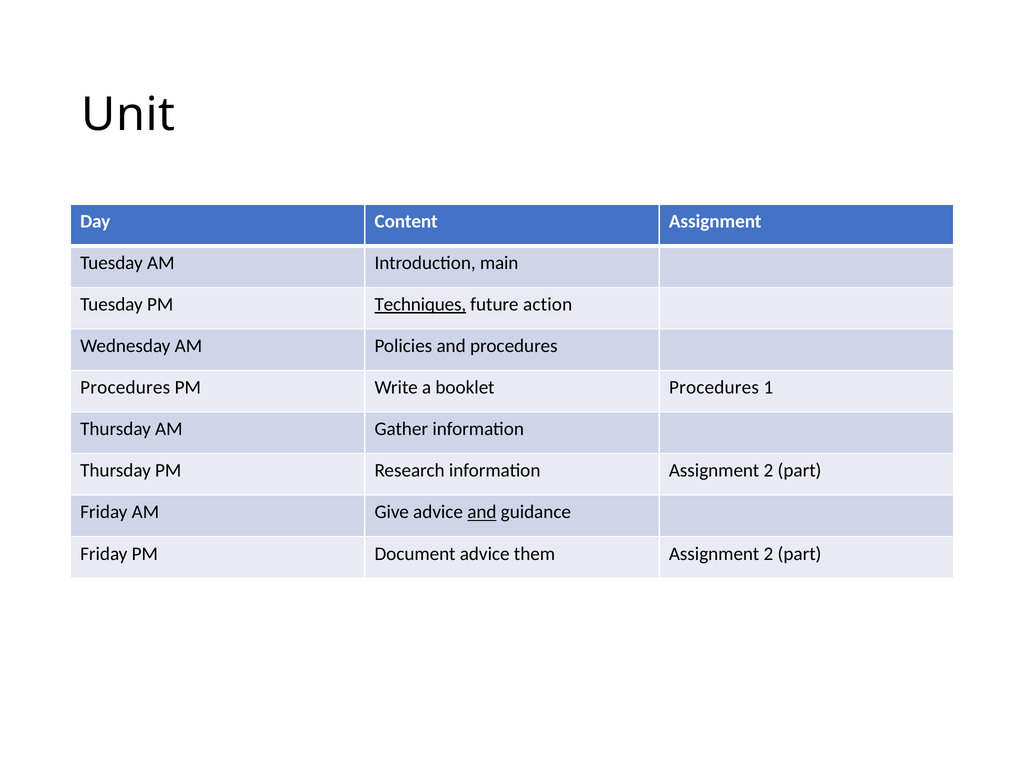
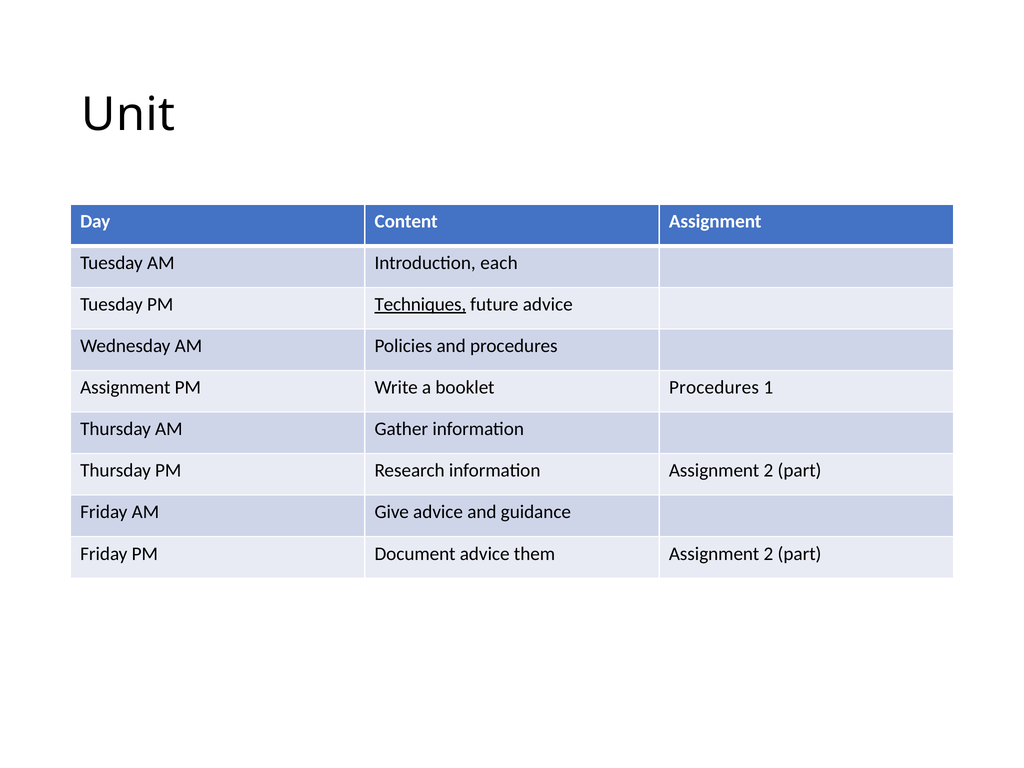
main: main -> each (499, 263)
future action: action -> advice (548, 305)
Procedures: Procedures -> Assignment (125, 388)
and underline: present -> none (482, 512)
